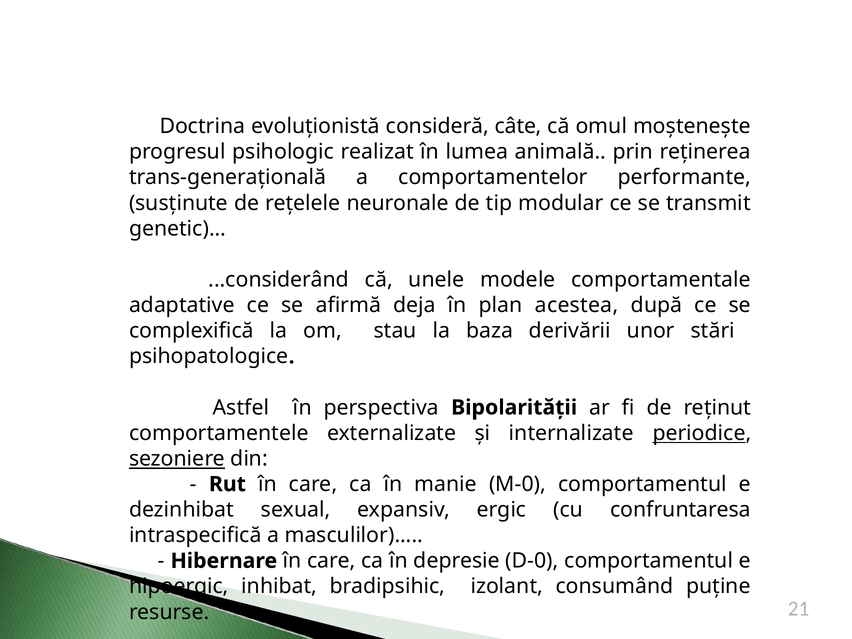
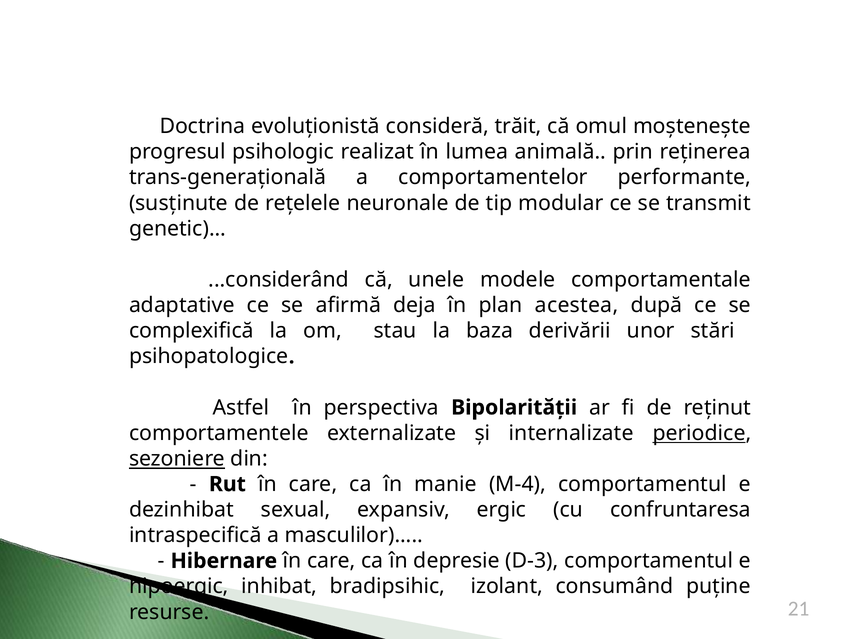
câte: câte -> trăit (518, 126)
M-0: M-0 -> M-4 (518, 484)
D-0: D-0 -> D-3 (532, 561)
